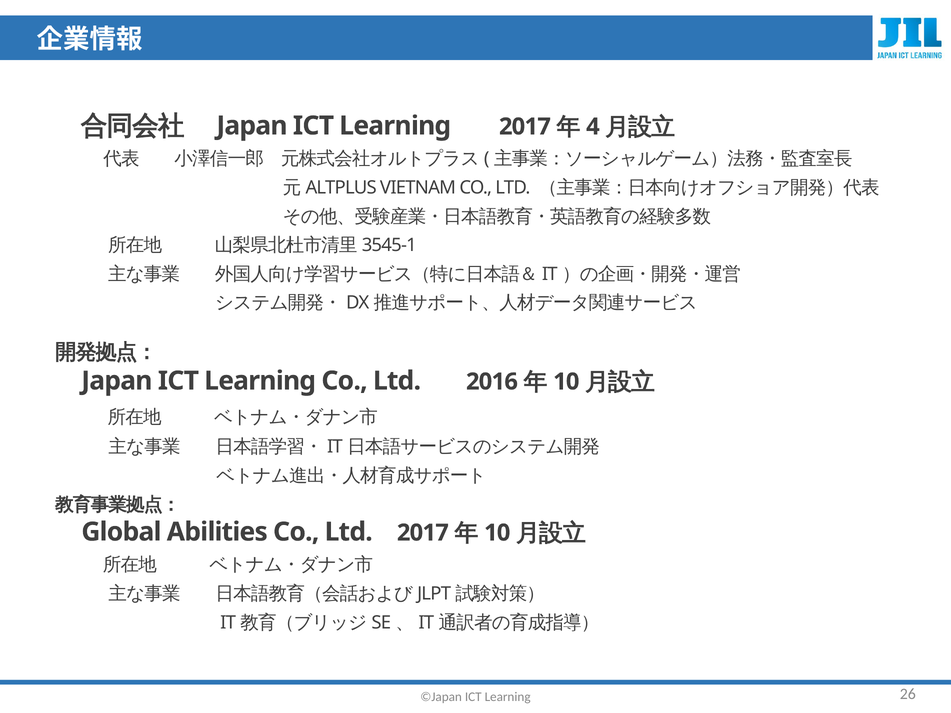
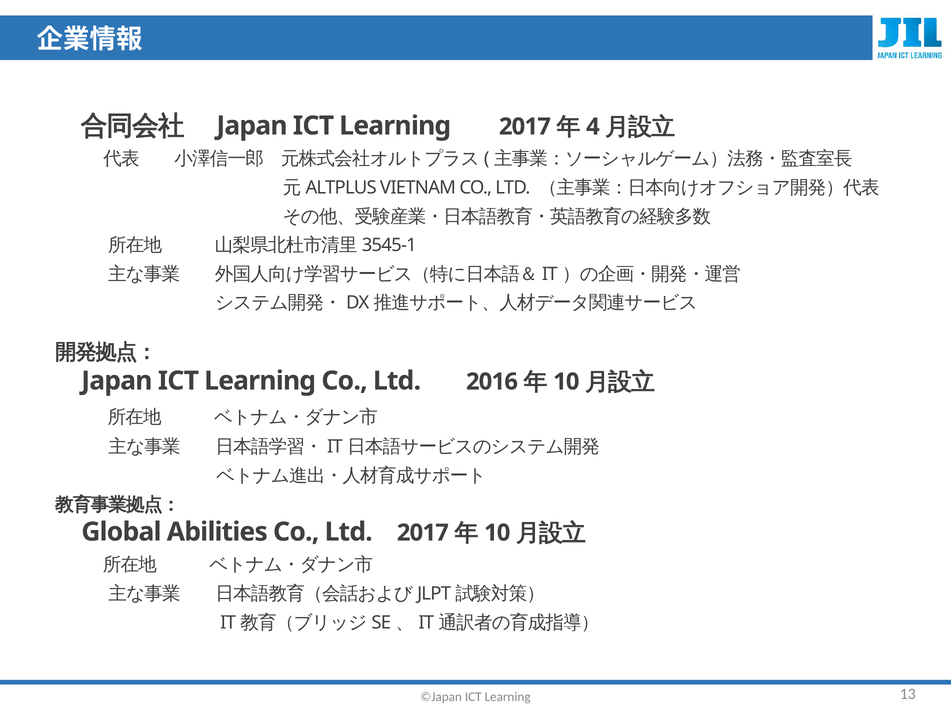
26: 26 -> 13 (908, 695)
